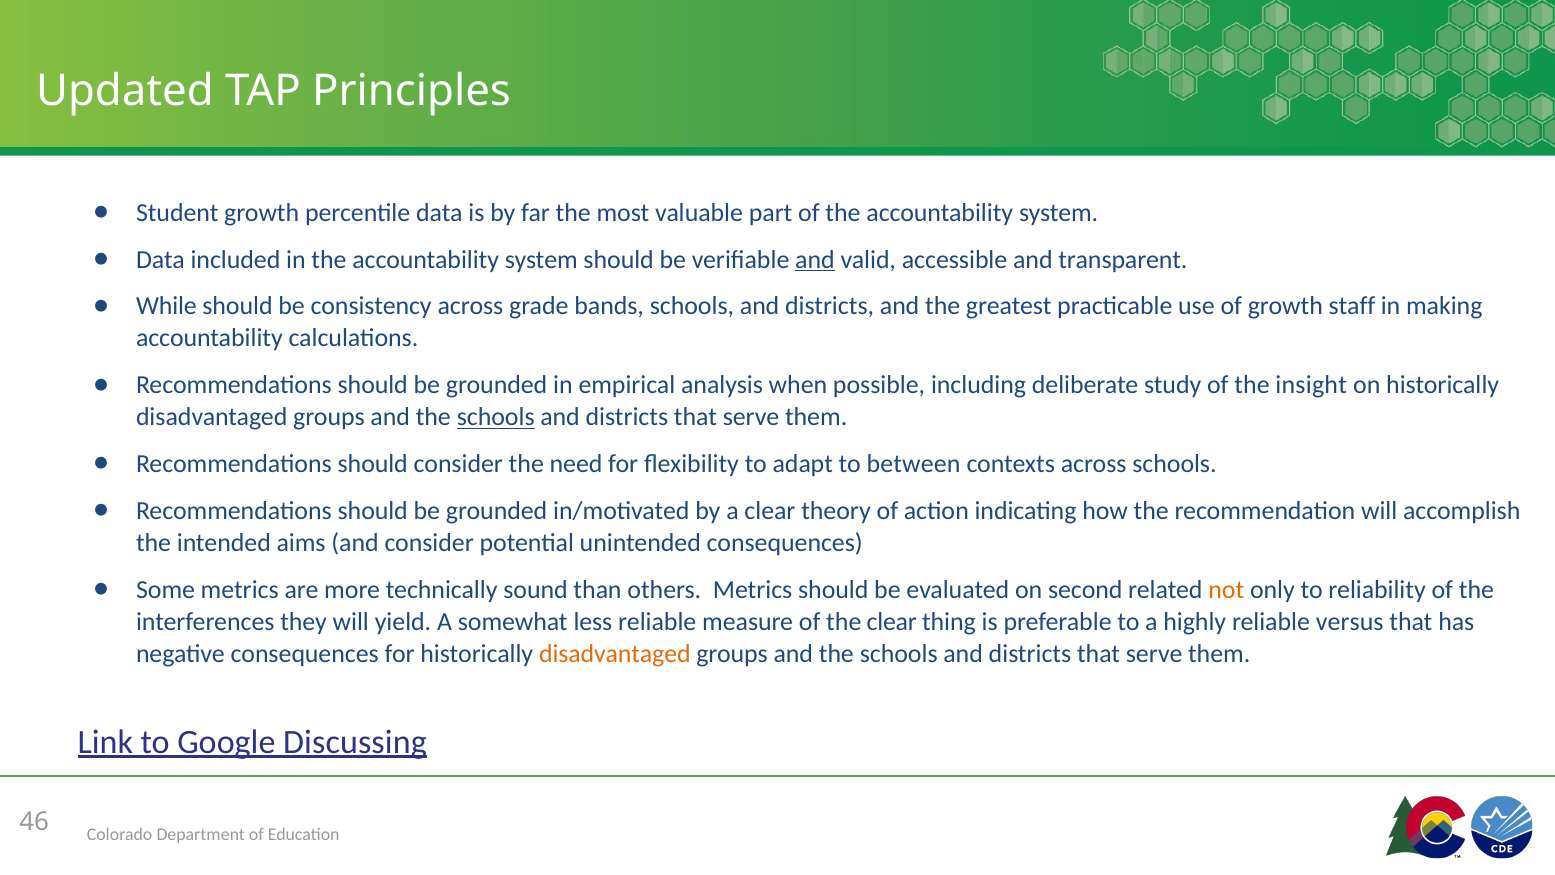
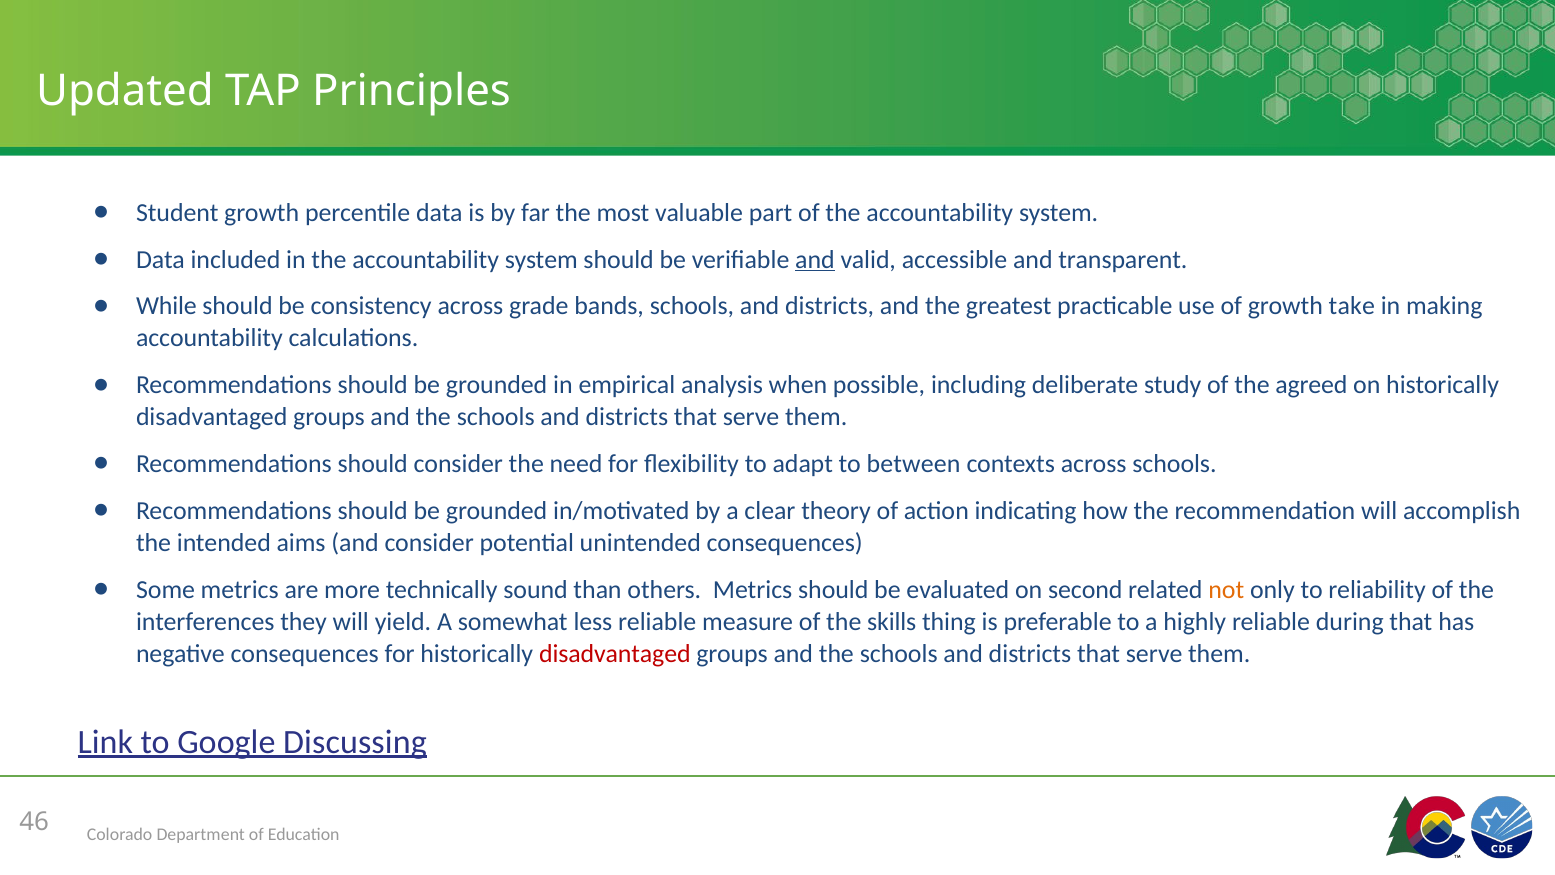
staff: staff -> take (1352, 306)
insight: insight -> agreed (1311, 385)
schools underline: present -> none (496, 417)
the clear: clear -> skills (892, 621)
versus: versus -> during (1350, 621)
disadvantaged colour: orange -> red (615, 654)
